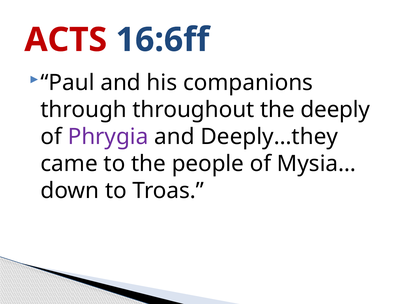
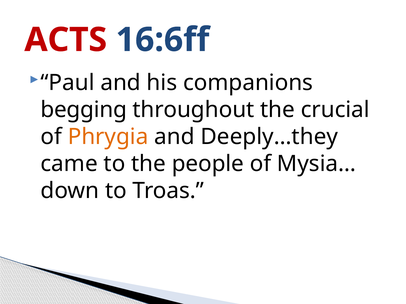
through: through -> begging (84, 110)
deeply: deeply -> crucial (335, 110)
Phrygia colour: purple -> orange (108, 137)
